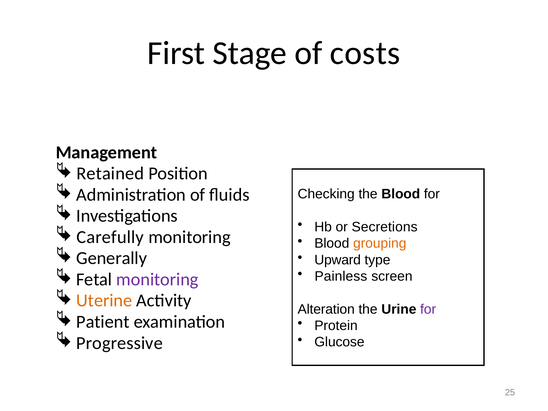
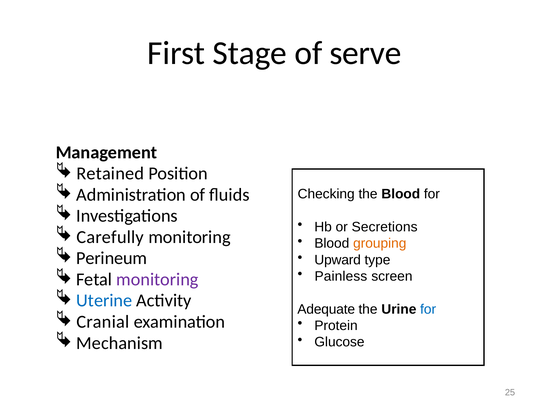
costs: costs -> serve (365, 53)
Generally: Generally -> Perineum (112, 258)
Uterine colour: orange -> blue (104, 301)
Alteration: Alteration -> Adequate (326, 309)
for colour: purple -> blue (428, 309)
Patient: Patient -> Cranial (103, 322)
Progressive: Progressive -> Mechanism (120, 343)
